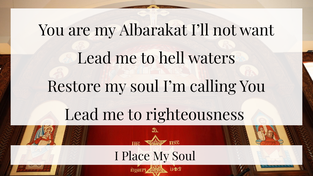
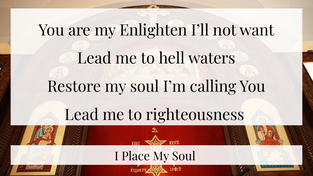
Albarakat: Albarakat -> Enlighten (153, 30)
